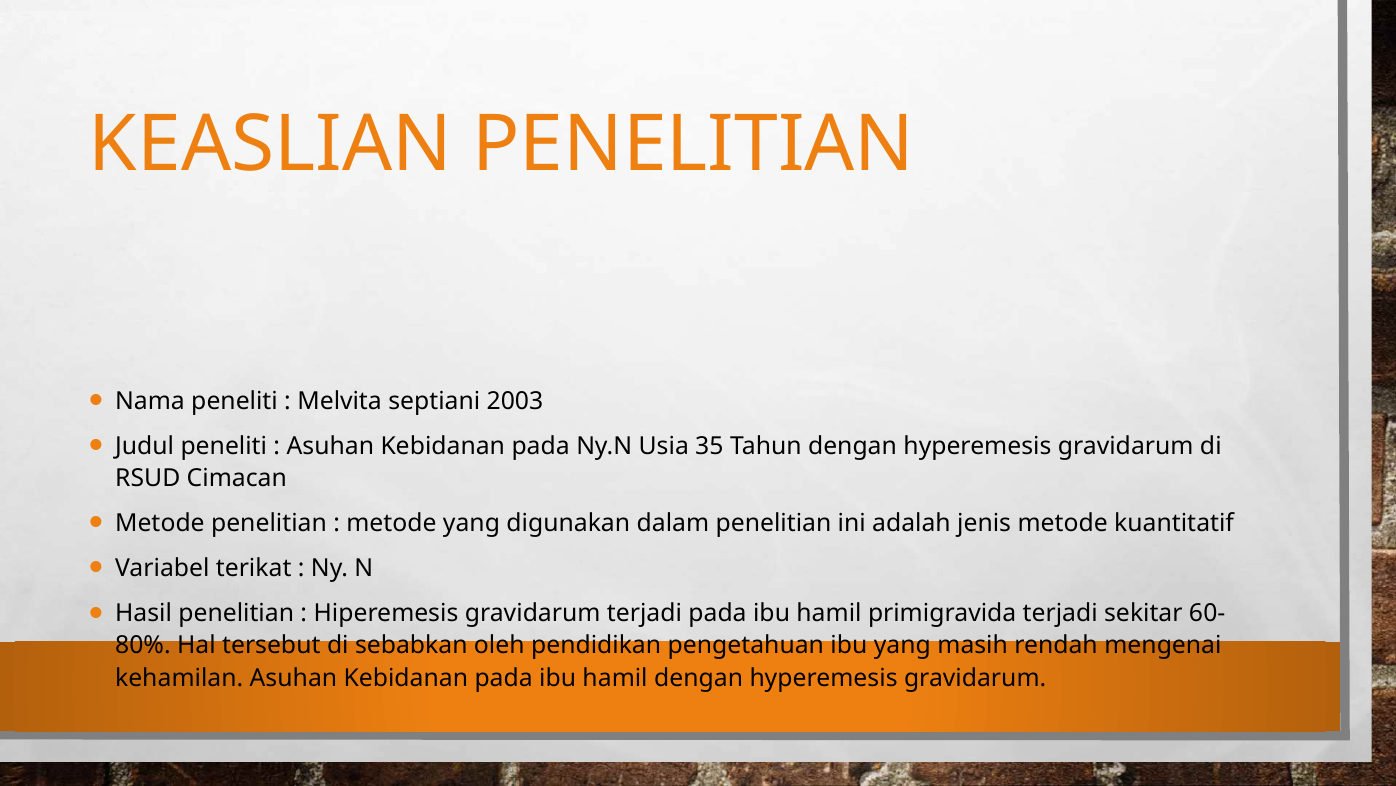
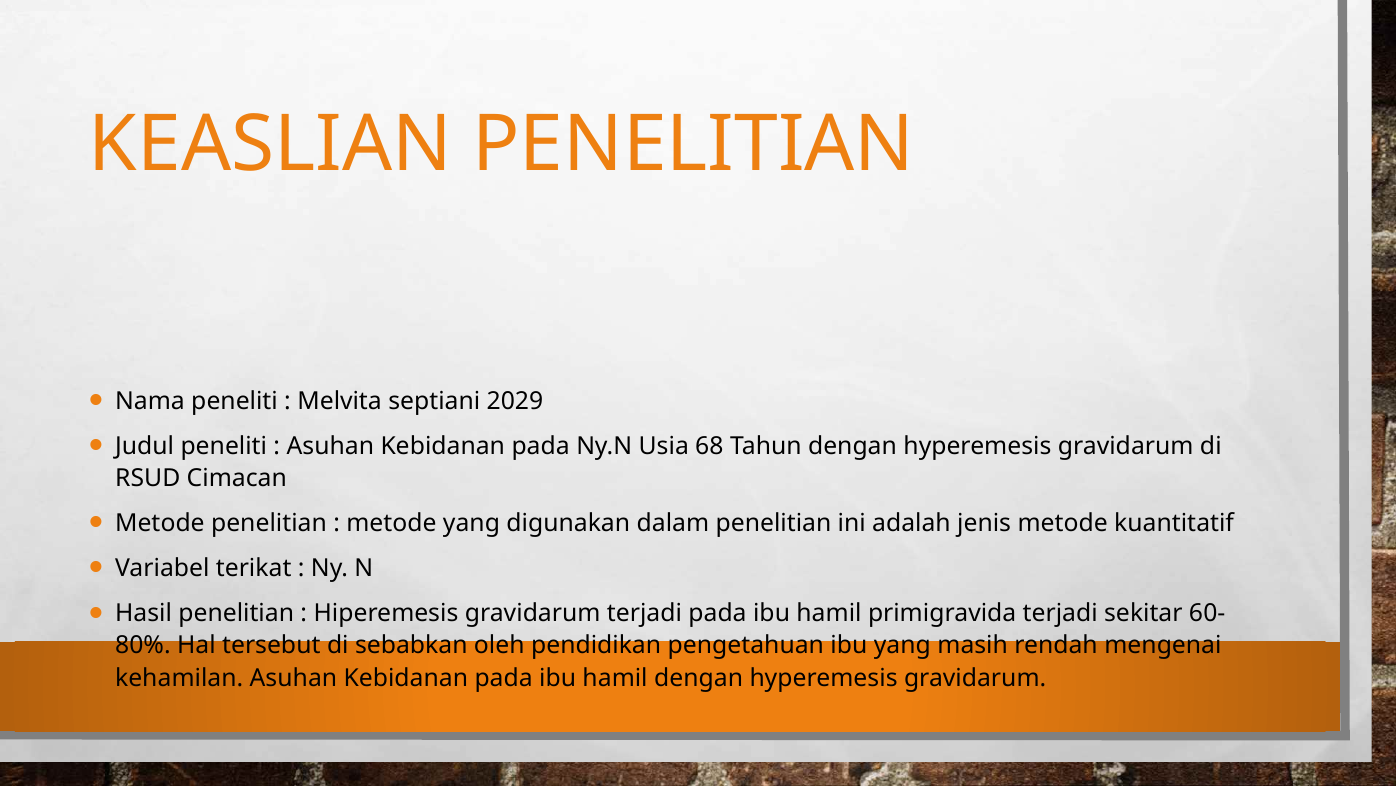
2003: 2003 -> 2029 (515, 401)
35: 35 -> 68 (709, 446)
